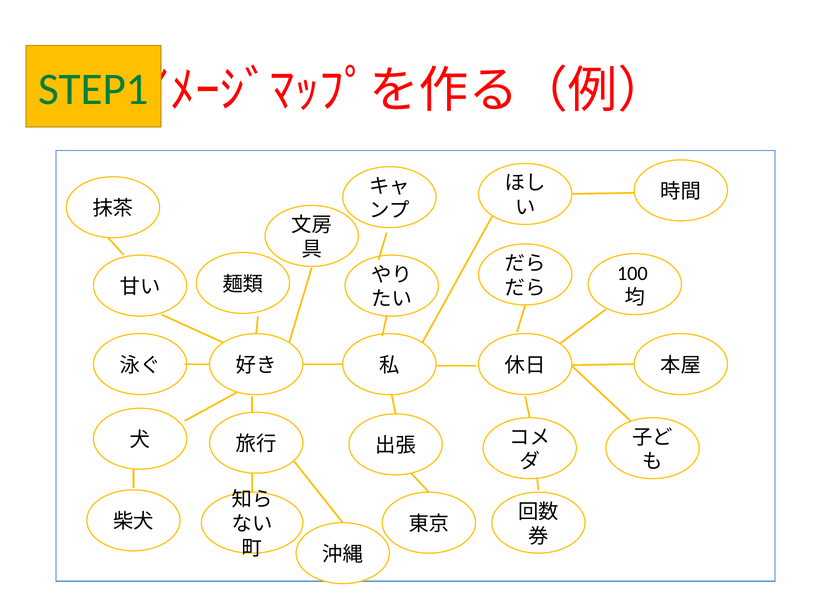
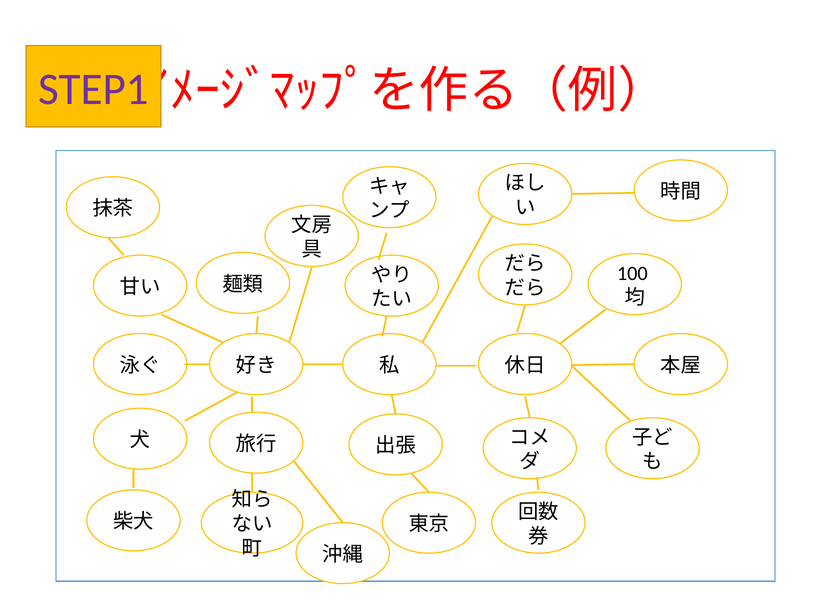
STEP1 colour: green -> purple (93, 89)
